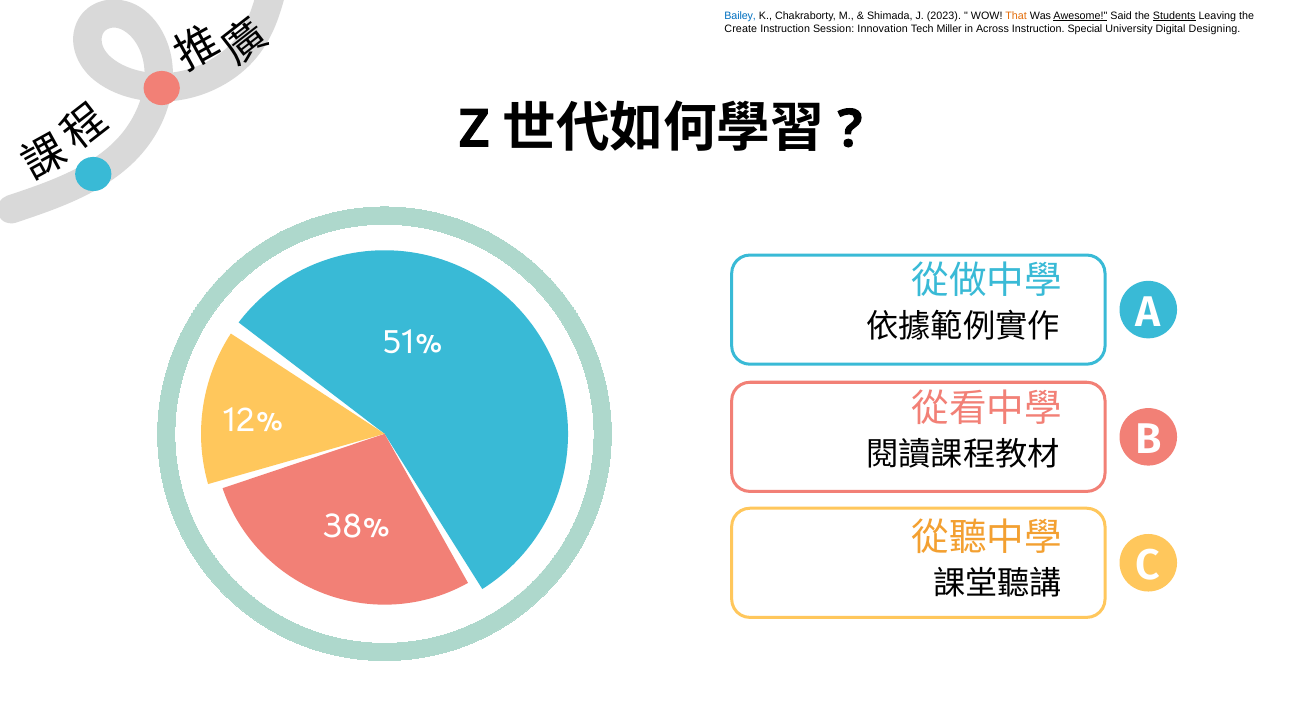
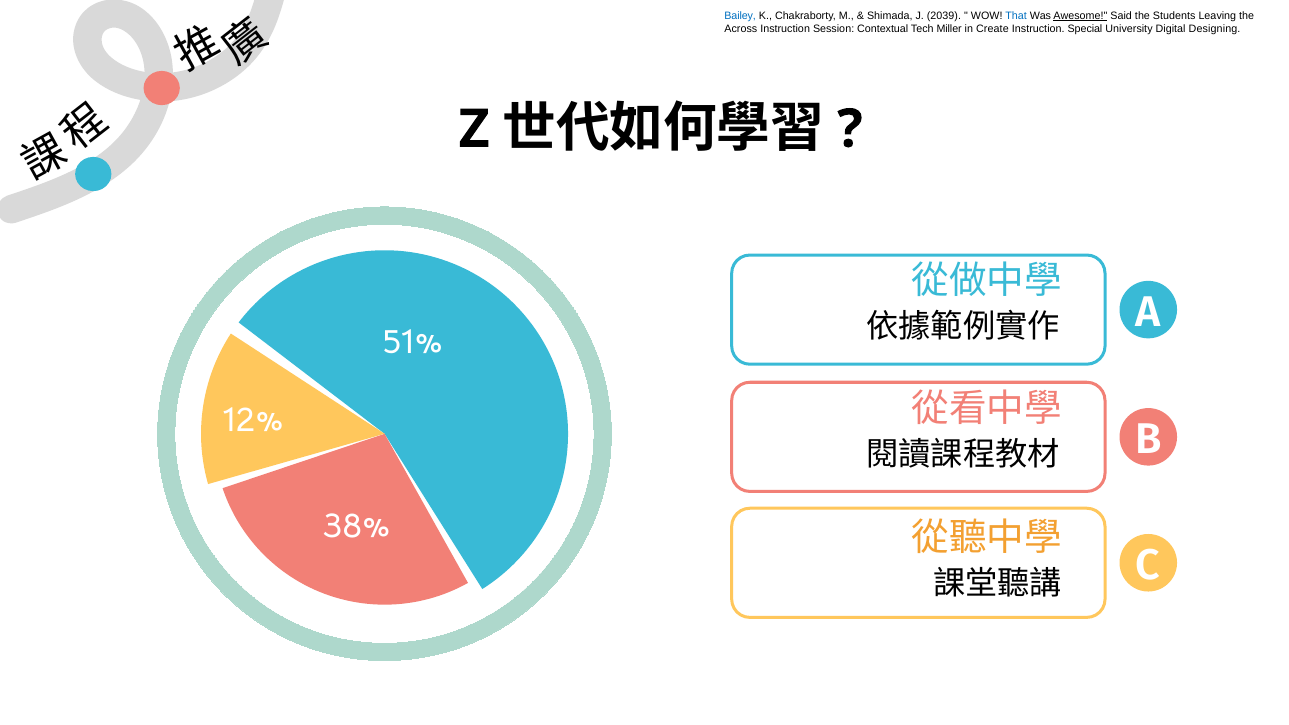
2023: 2023 -> 2039 (944, 16)
That colour: orange -> blue (1016, 16)
Students underline: present -> none (1174, 16)
Create: Create -> Across (741, 29)
Innovation: Innovation -> Contextual (883, 29)
Across: Across -> Create (992, 29)
